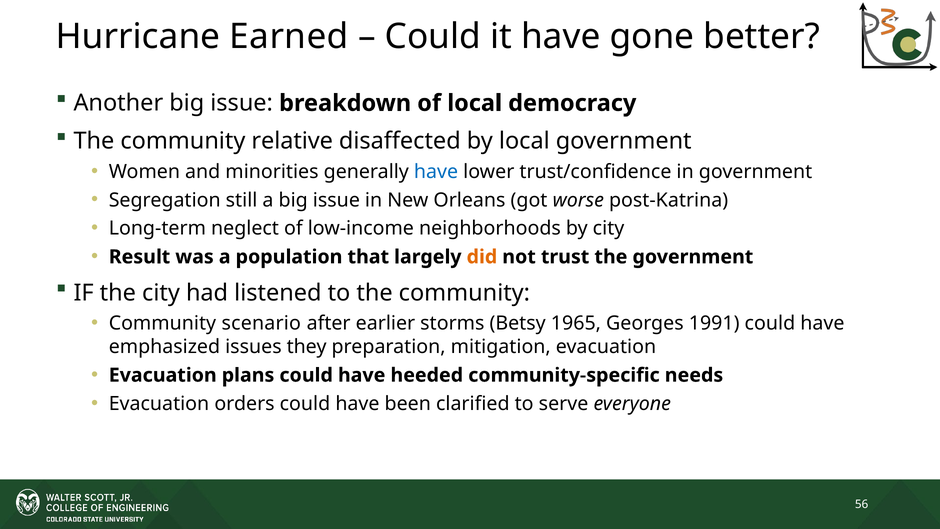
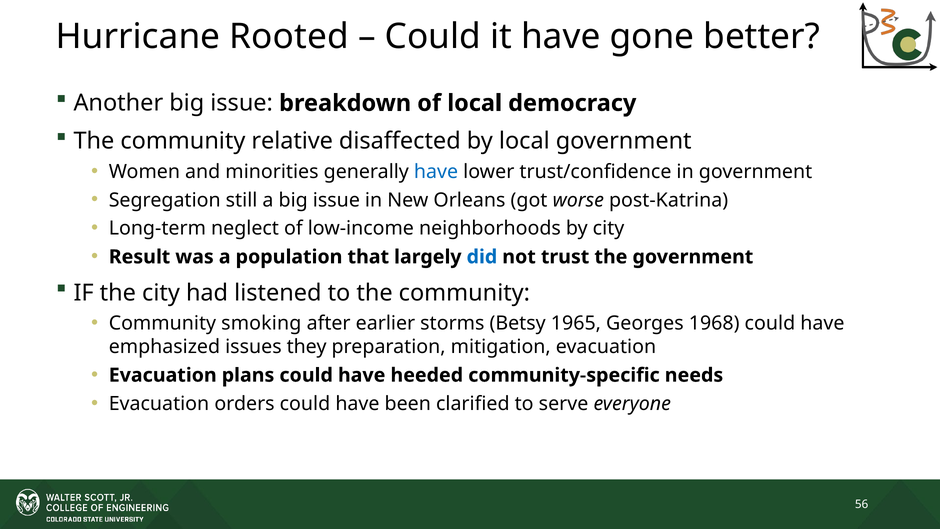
Earned: Earned -> Rooted (289, 37)
did colour: orange -> blue (482, 257)
scenario: scenario -> smoking (261, 323)
1991: 1991 -> 1968 (714, 323)
